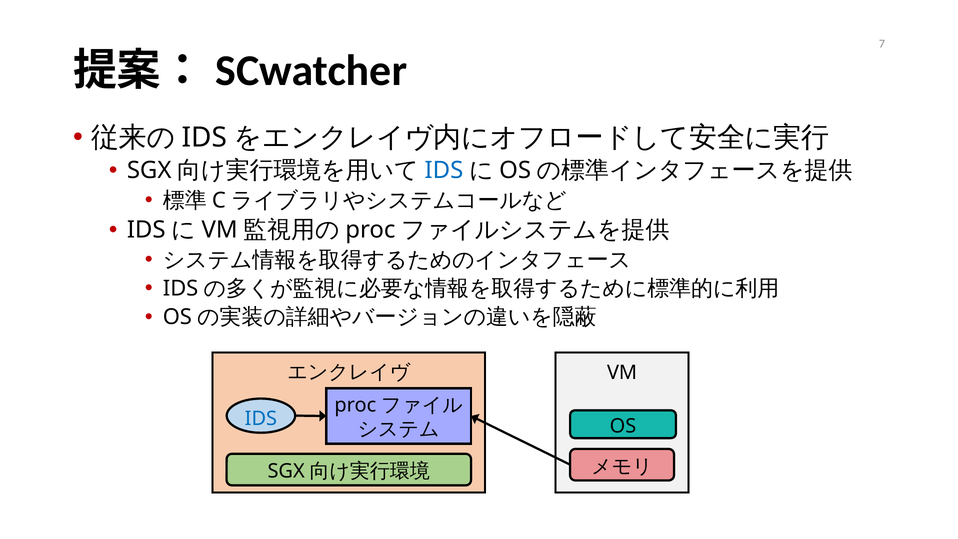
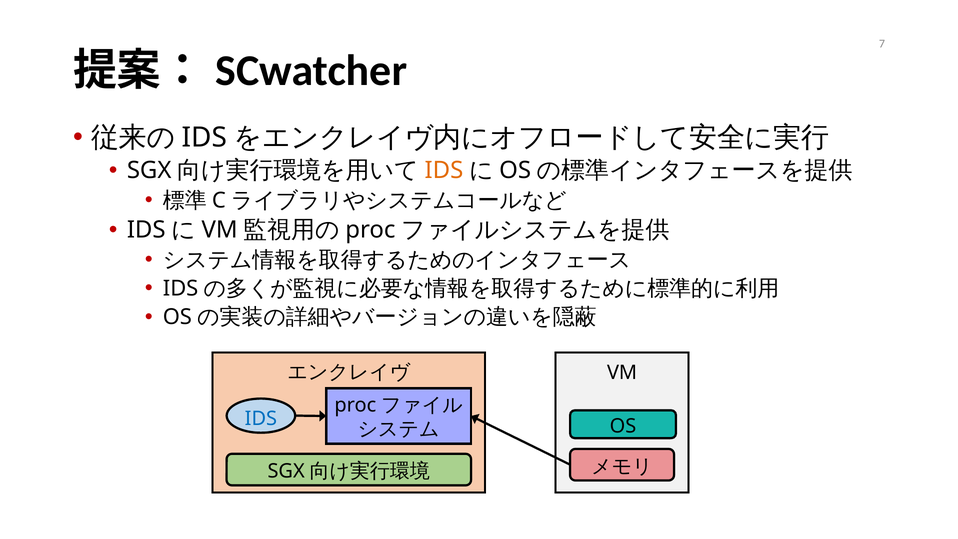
IDS colour: blue -> orange (444, 171)
